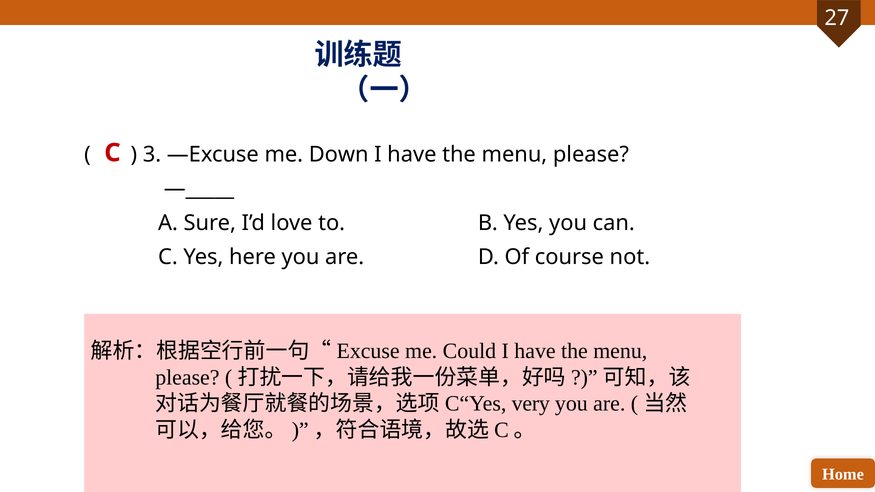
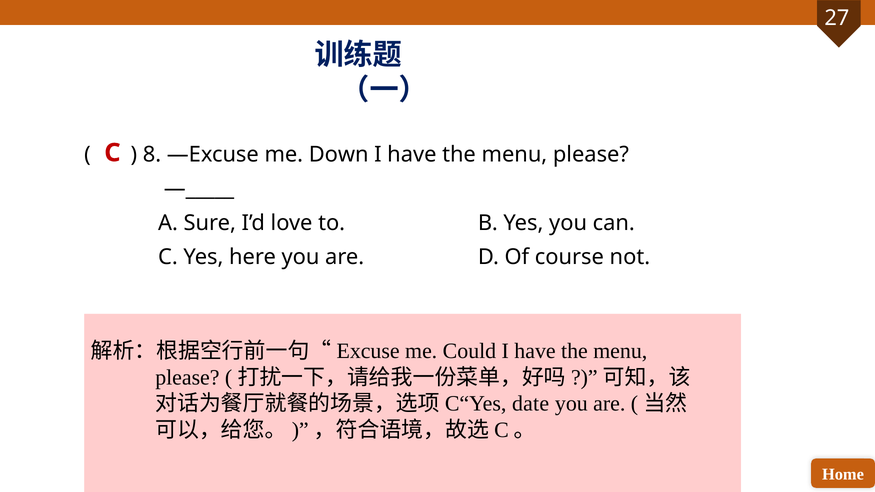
3: 3 -> 8 (152, 155)
very: very -> date (531, 404)
